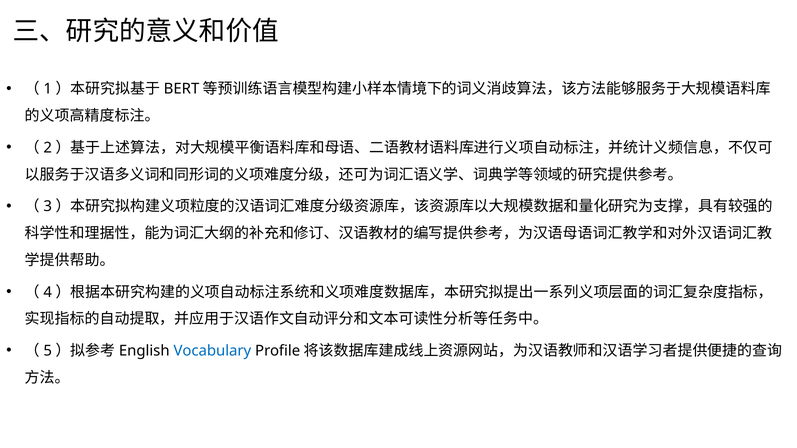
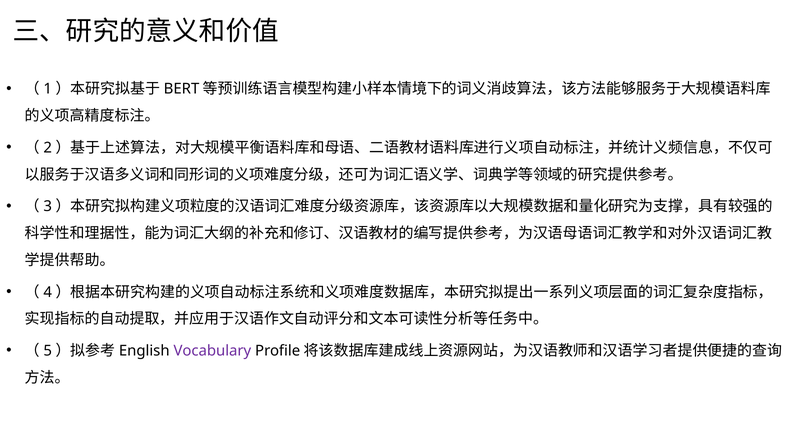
Vocabulary colour: blue -> purple (212, 351)
